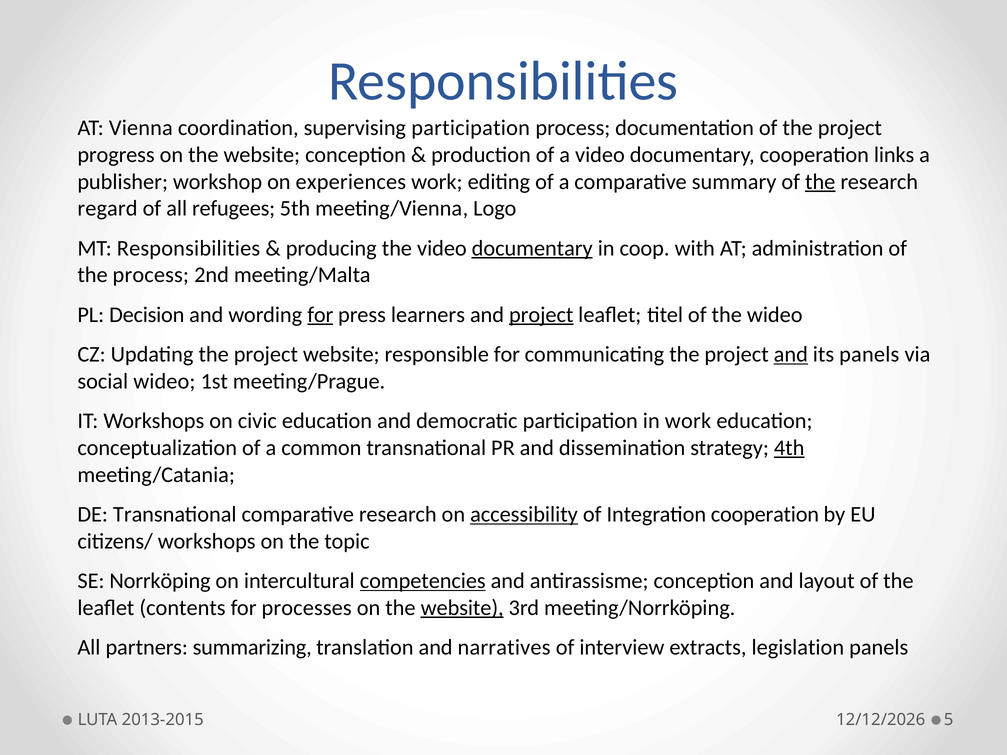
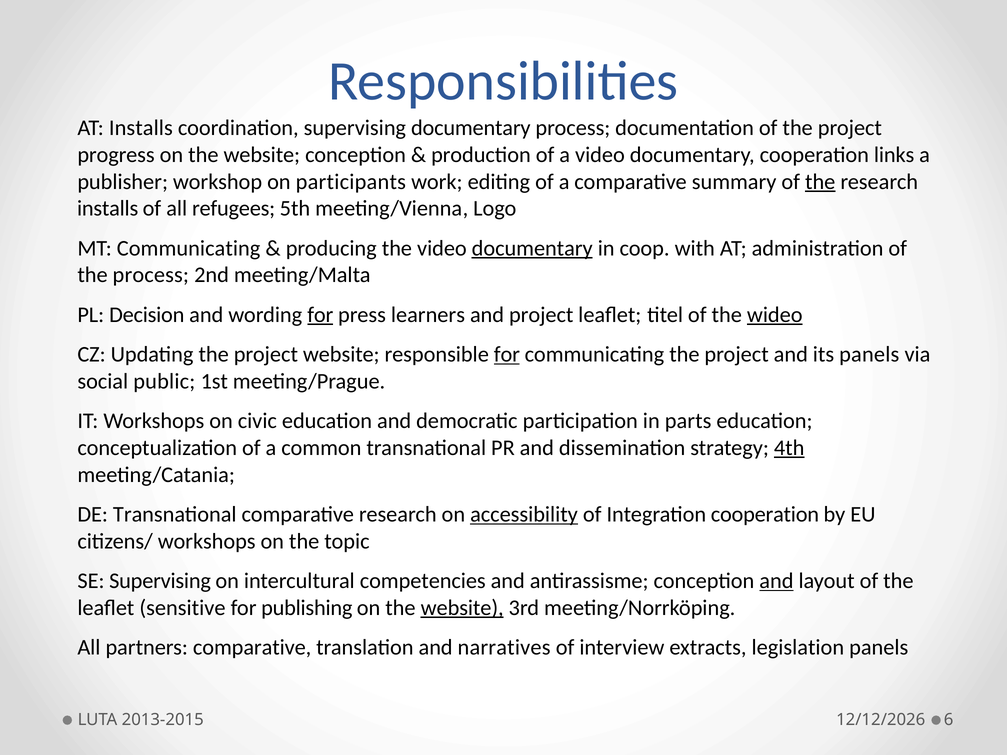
AT Vienna: Vienna -> Installs (141, 128)
supervising participation: participation -> documentary (471, 128)
experiences: experiences -> participants (351, 182)
regard: regard -> installs (108, 209)
MT Responsibilities: Responsibilities -> Communicating (189, 248)
project underline: present -> none (541, 315)
wideo underline: none -> present (775, 315)
for underline: none -> present (507, 355)
and underline: present -> none (791, 355)
social wideo: wideo -> public (164, 381)
in work: work -> parts (688, 421)
SE Norrköping: Norrköping -> Supervising (160, 581)
competencies underline: present -> none (423, 581)
and underline: none -> present (776, 581)
contents: contents -> sensitive (182, 608)
processes: processes -> publishing (307, 608)
partners summarizing: summarizing -> comparative (252, 648)
5: 5 -> 6 (949, 720)
